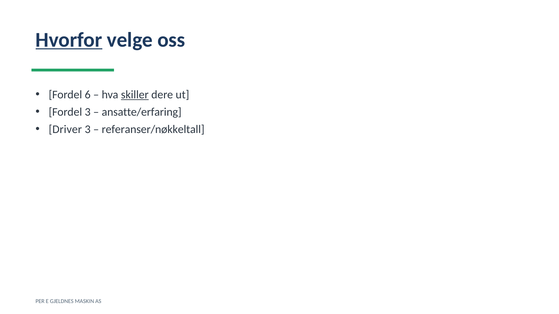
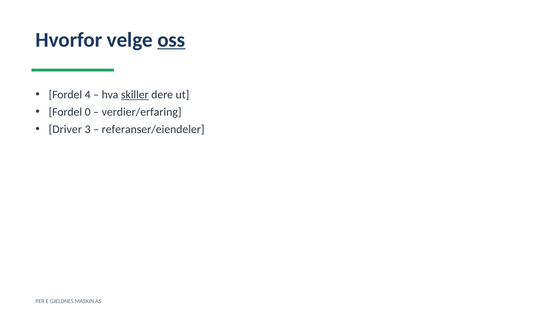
Hvorfor underline: present -> none (69, 40)
oss underline: none -> present (171, 40)
6: 6 -> 4 (88, 95)
Fordel 3: 3 -> 0 (88, 112)
ansatte/erfaring: ansatte/erfaring -> verdier/erfaring (142, 112)
referanser/nøkkeltall: referanser/nøkkeltall -> referanser/eiendeler (153, 130)
